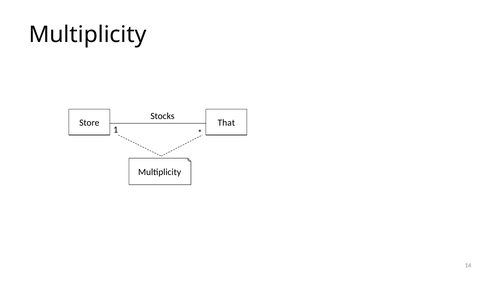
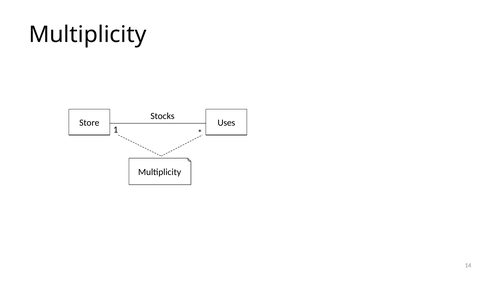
That: That -> Uses (226, 123)
